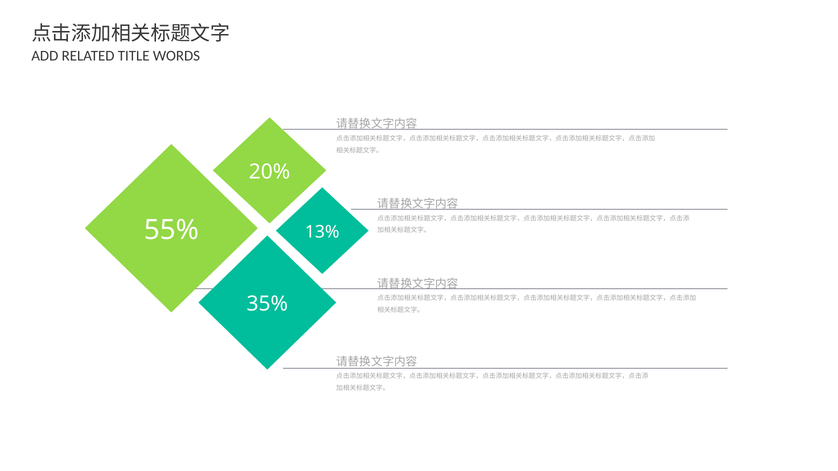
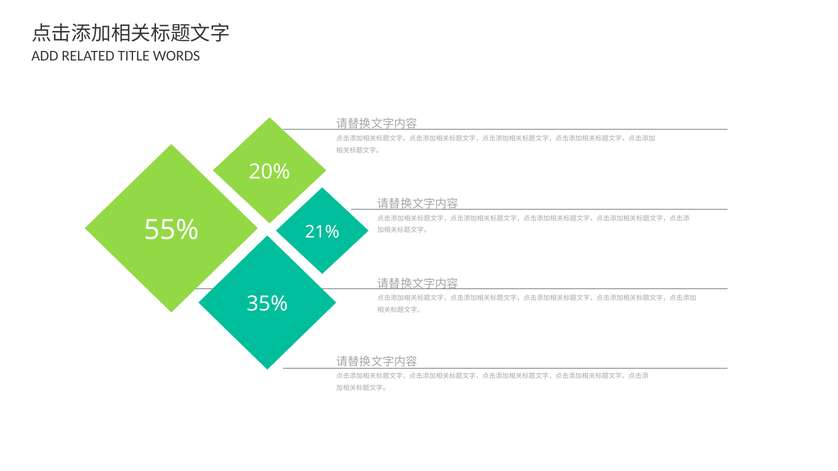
13%: 13% -> 21% (322, 232)
